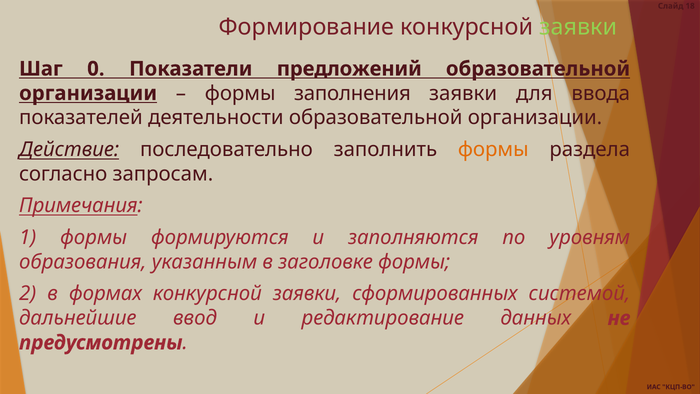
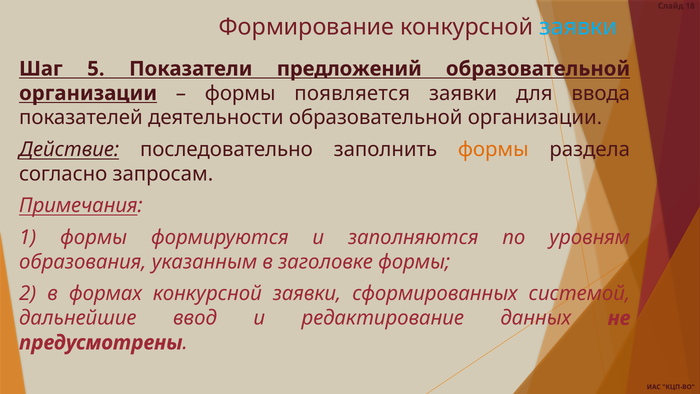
заявки colour: light green -> light blue (578, 27)
0: 0 -> 5 (96, 69)
заполнения: заполнения -> появляется (352, 93)
